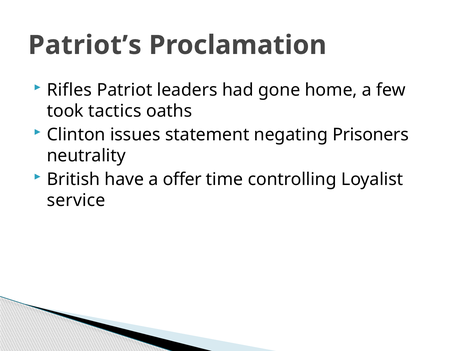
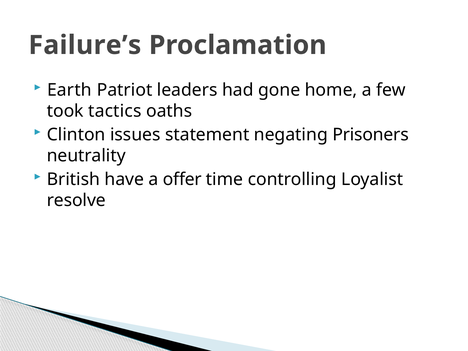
Patriot’s: Patriot’s -> Failure’s (85, 45)
Rifles: Rifles -> Earth (69, 90)
service: service -> resolve (76, 200)
